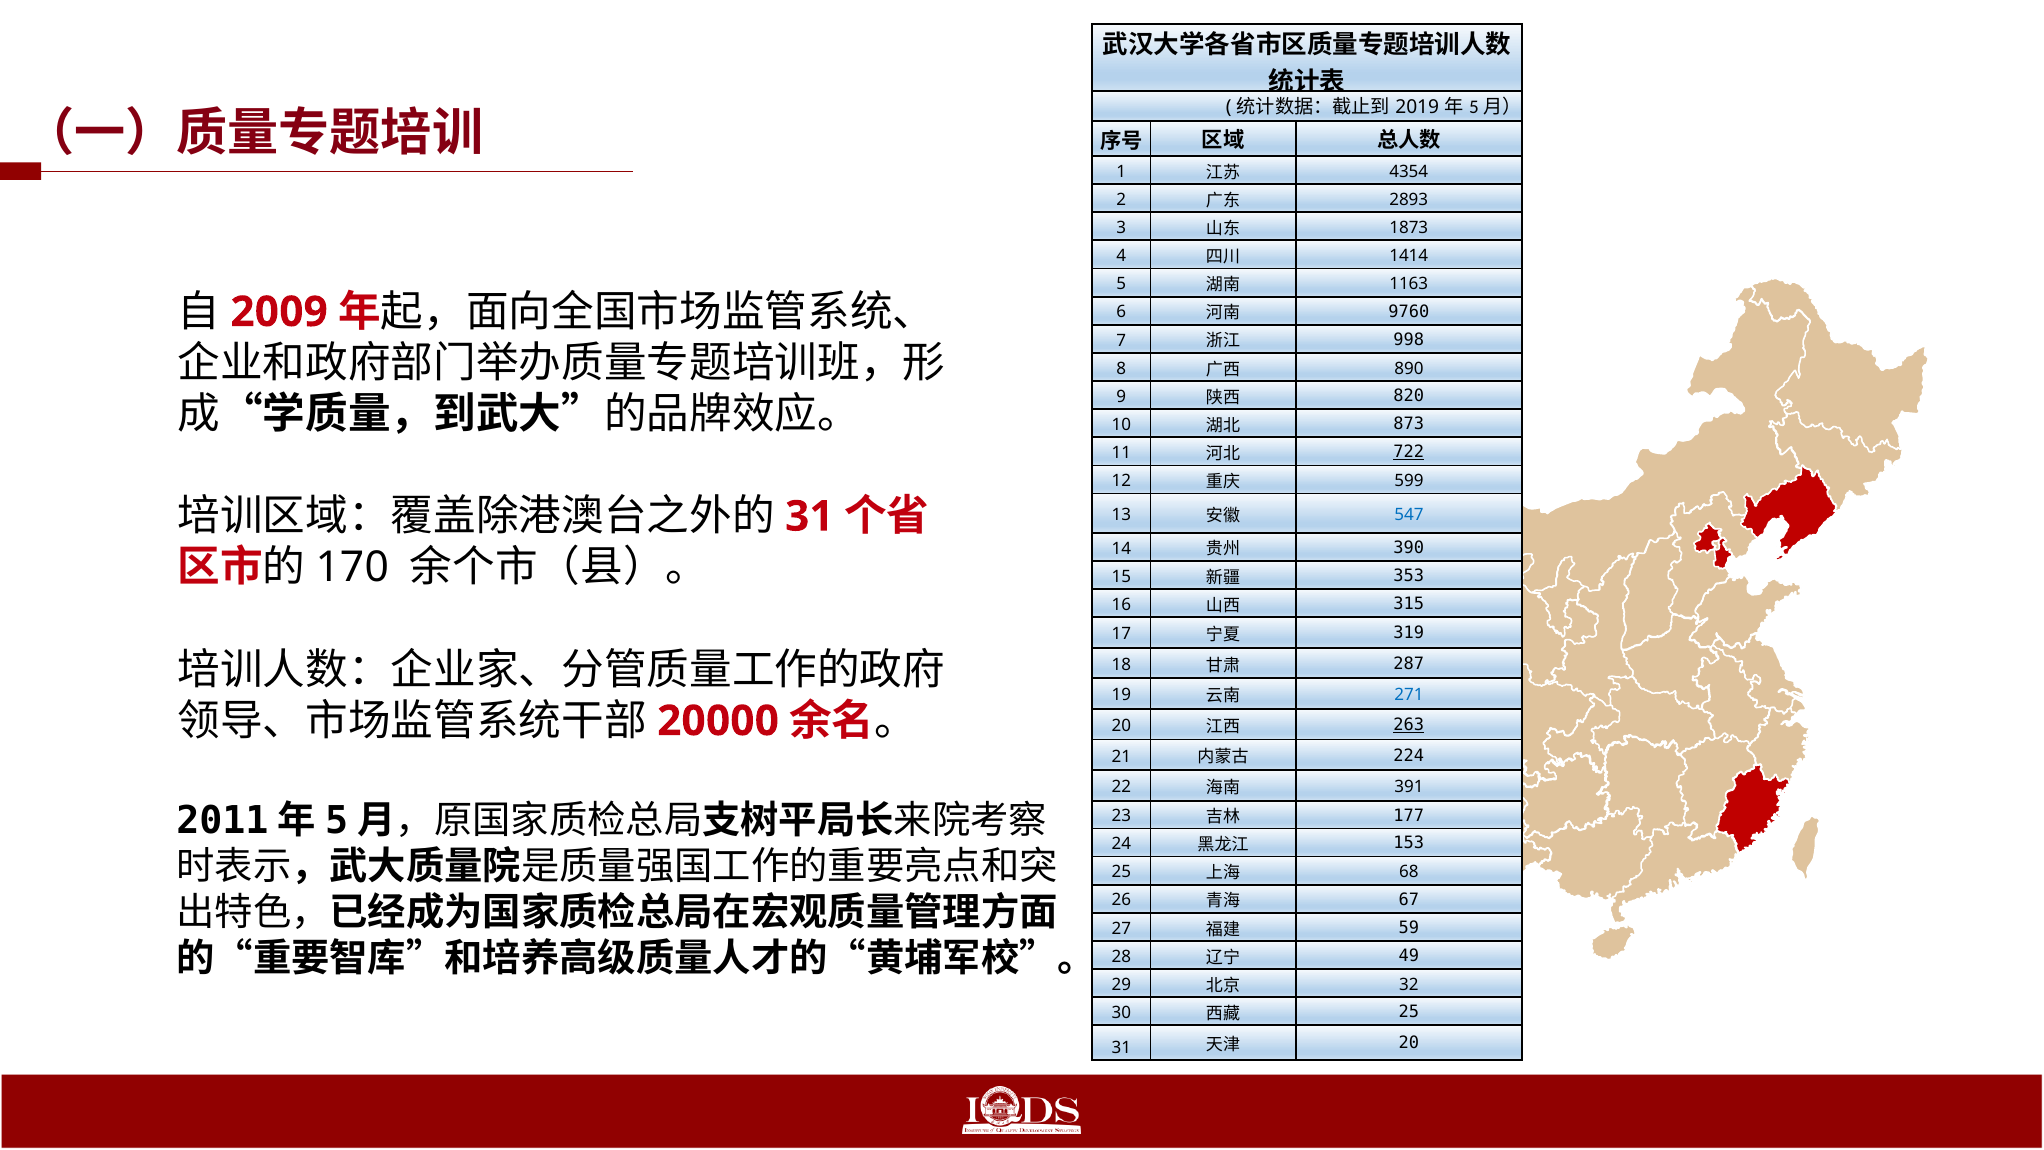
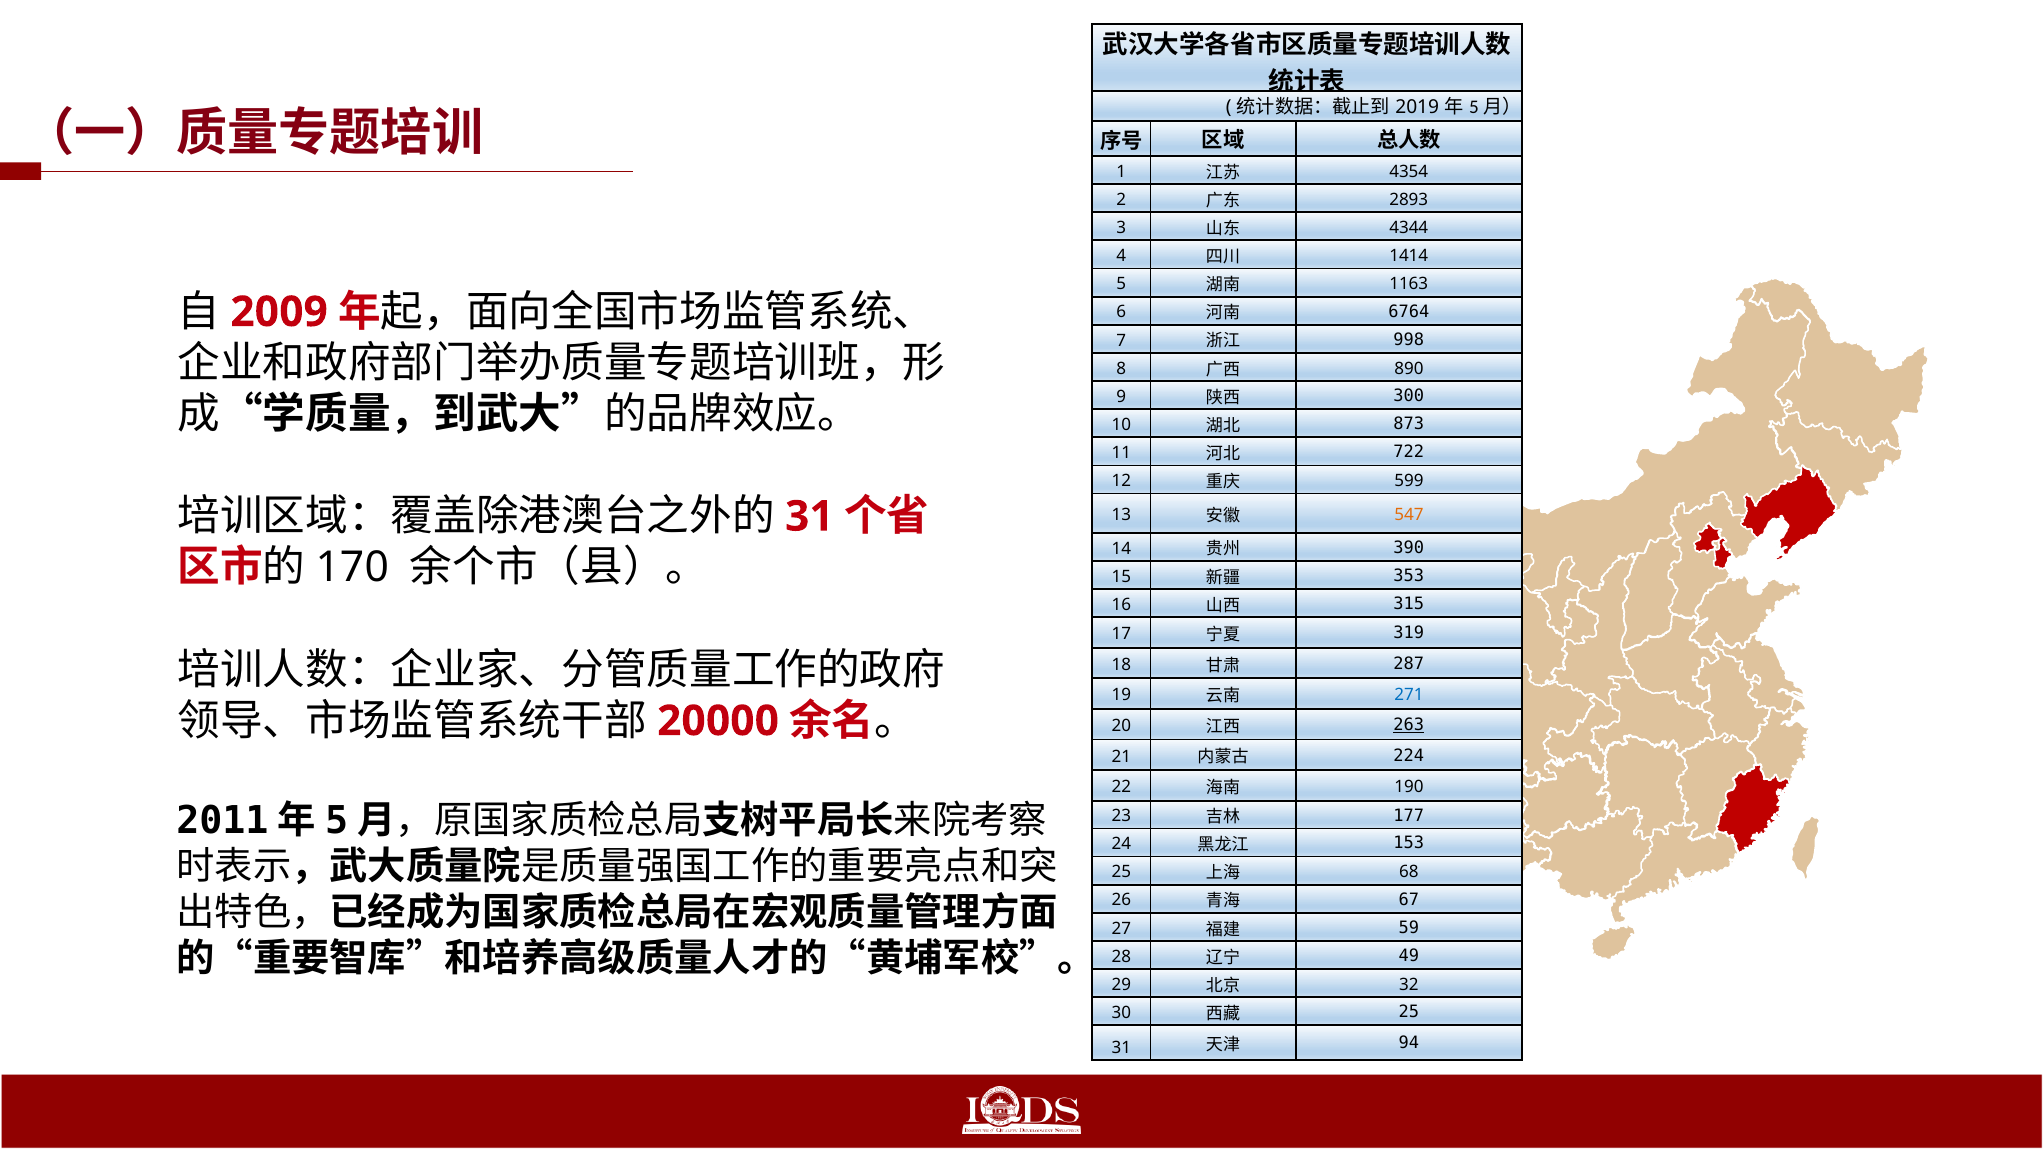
1873: 1873 -> 4344 (1409, 228)
9760: 9760 -> 6764 (1409, 311)
820: 820 -> 300 (1409, 396)
722 underline: present -> none (1409, 452)
547 colour: blue -> orange (1409, 515)
391: 391 -> 190 (1409, 787)
20: 20 -> 94 (1409, 1043)
